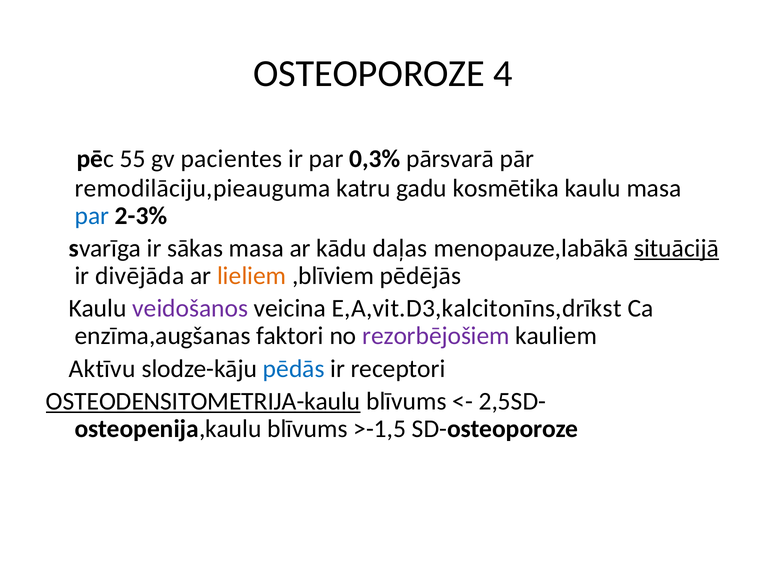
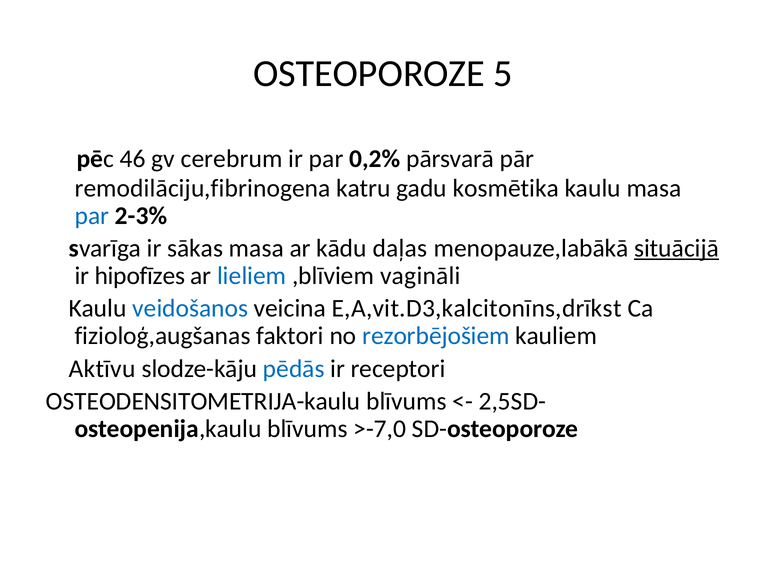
4: 4 -> 5 (503, 74)
55: 55 -> 46 (133, 159)
pacientes: pacientes -> cerebrum (232, 159)
0,3%: 0,3% -> 0,2% (375, 159)
remodilāciju,pieauguma: remodilāciju,pieauguma -> remodilāciju,fibrinogena (203, 188)
divējāda: divējāda -> hipofīzes (140, 276)
lieliem colour: orange -> blue (252, 276)
pēdējās: pēdējās -> vagināli (420, 276)
veidošanos colour: purple -> blue (190, 309)
enzīma,augšanas: enzīma,augšanas -> fizioloģ,augšanas (163, 336)
rezorbējošiem colour: purple -> blue (436, 336)
OSTEODENSITOMETRIJA-kaulu underline: present -> none (203, 402)
>-1,5: >-1,5 -> >-7,0 (380, 429)
